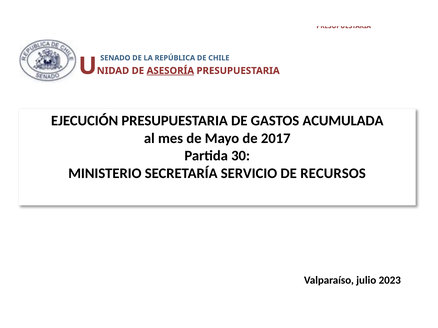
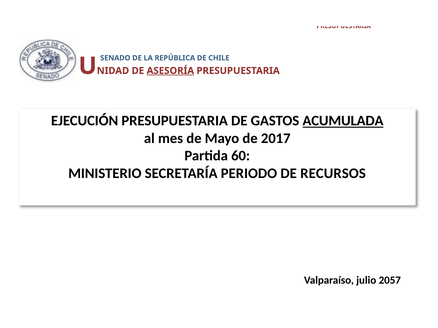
ACUMULADA underline: none -> present (343, 121)
30: 30 -> 60 (241, 156)
SERVICIO: SERVICIO -> PERIODO (249, 174)
2023: 2023 -> 2057 (390, 281)
